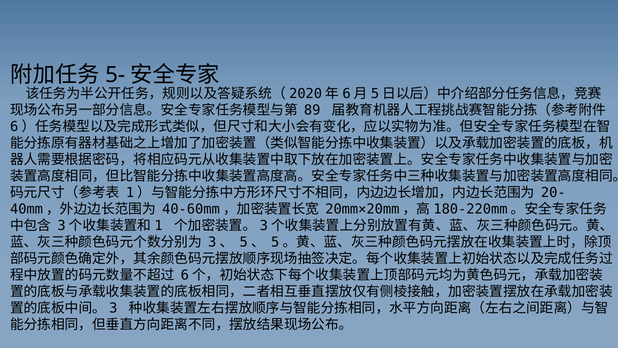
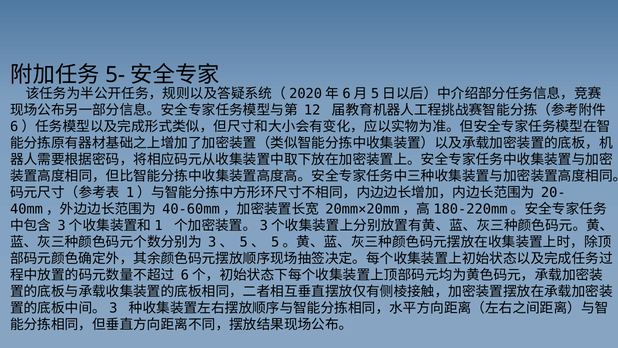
89: 89 -> 12 (312, 110)
